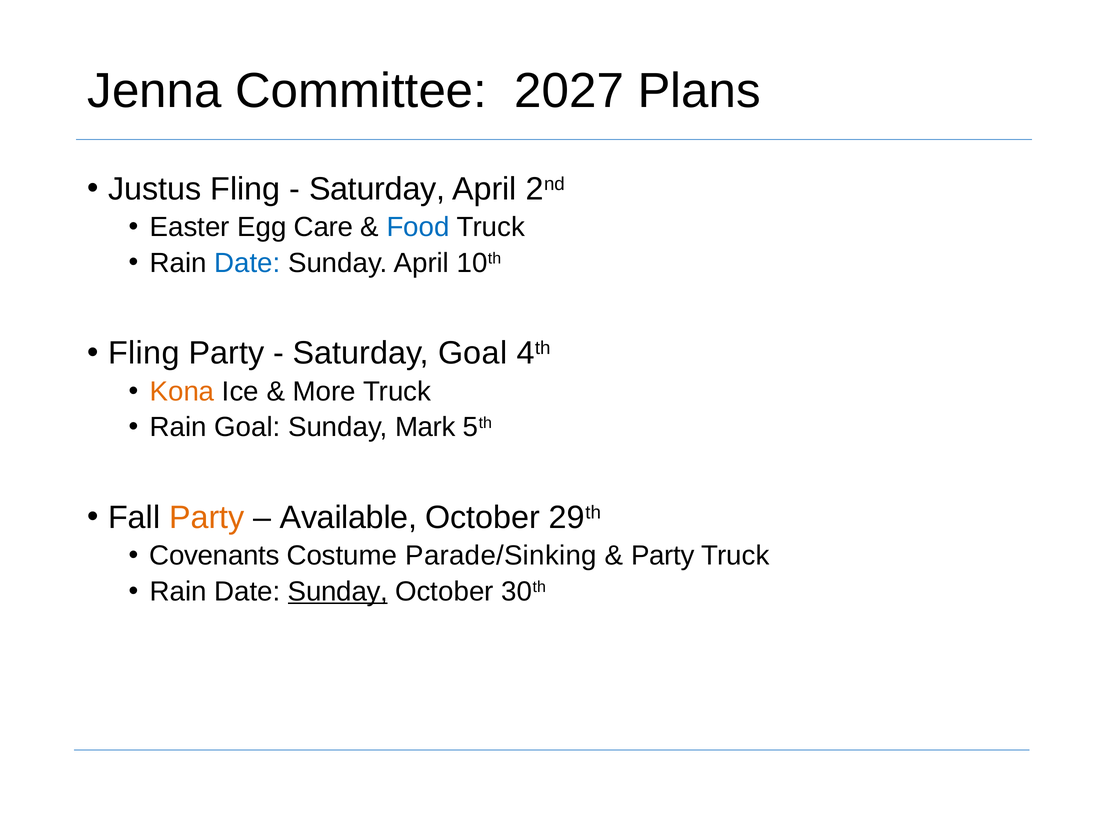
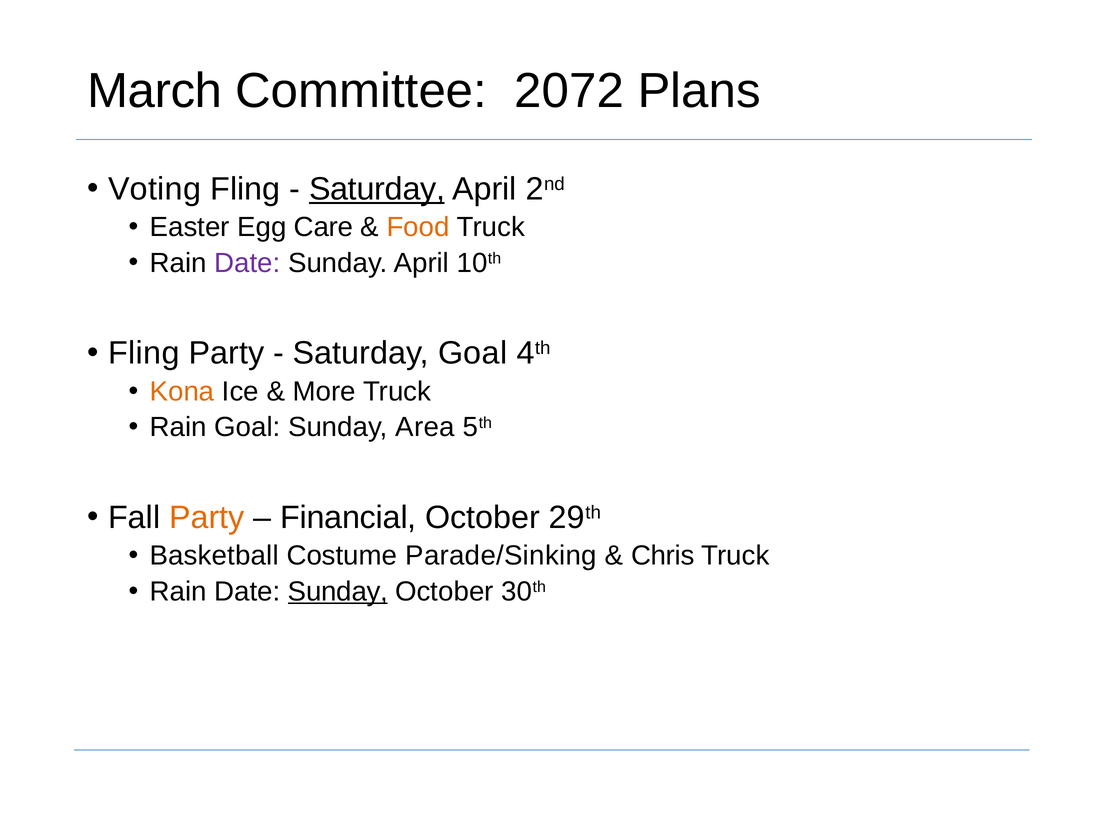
Jenna: Jenna -> March (155, 91)
2027: 2027 -> 2072 (569, 91)
Justus: Justus -> Voting (155, 189)
Saturday underline: none -> present (377, 189)
Food colour: blue -> orange (418, 227)
Date colour: blue -> purple (247, 263)
Mark: Mark -> Area (425, 427)
Available: Available -> Financial (348, 518)
Covenants: Covenants -> Basketball (214, 556)
Party: Party -> Chris (663, 556)
